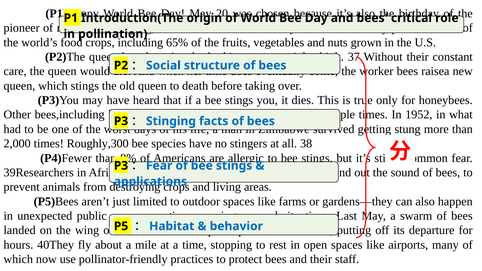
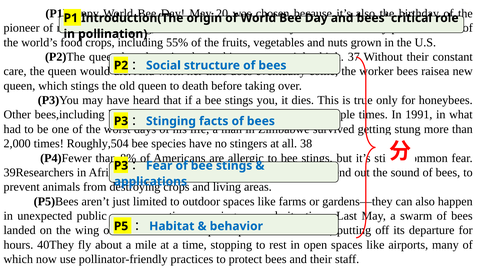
65%: 65% -> 55% (177, 42)
1952: 1952 -> 1991 (419, 115)
Roughly,300: Roughly,300 -> Roughly,504 (98, 144)
